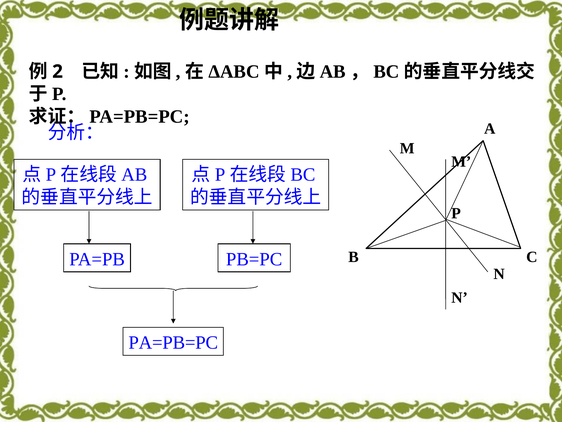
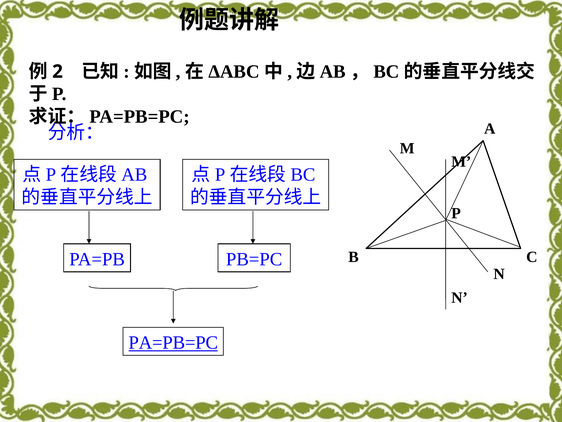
PA=PB=PC underline: none -> present (173, 342)
